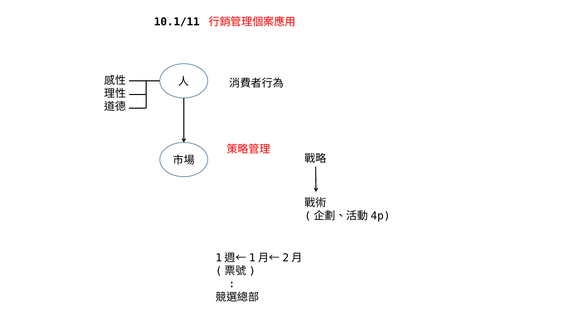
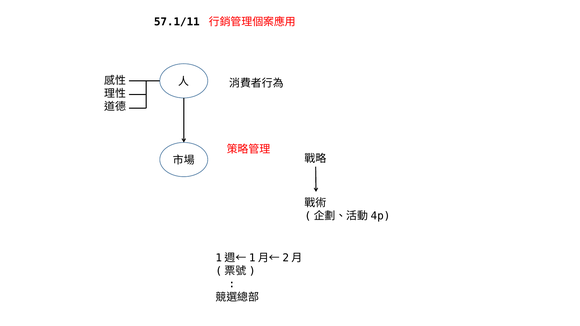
10.1/11: 10.1/11 -> 57.1/11 (177, 22)
